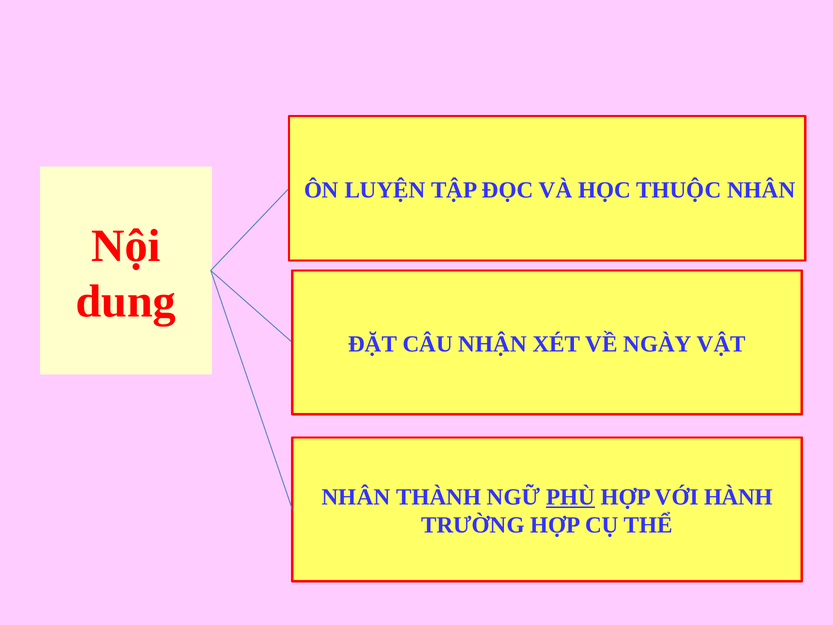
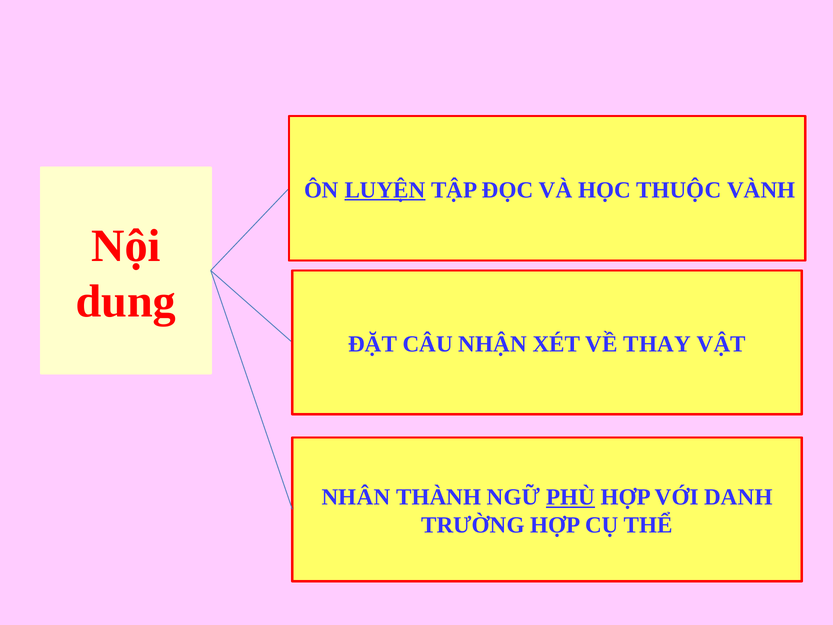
LUYỆN underline: none -> present (385, 190)
THUỘC NHÂN: NHÂN -> VÀNH (761, 190)
NGÀY: NGÀY -> THAY (657, 344)
HÀNH: HÀNH -> DANH (738, 497)
